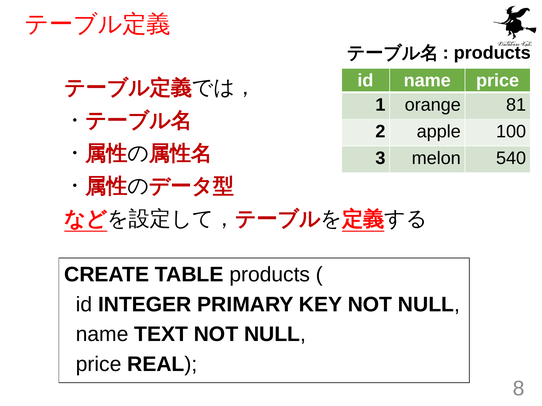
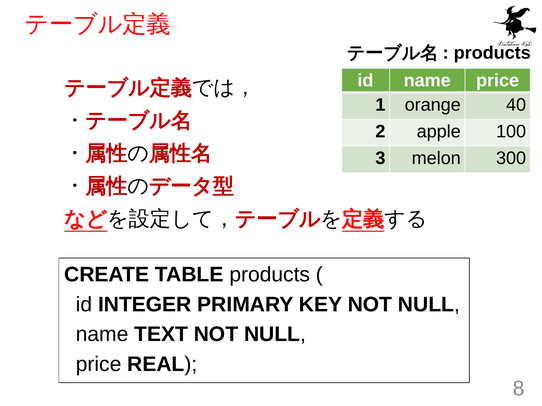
81: 81 -> 40 (516, 105)
540: 540 -> 300 (511, 159)
